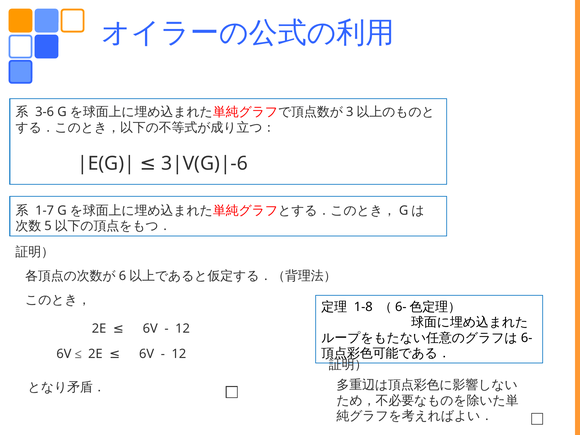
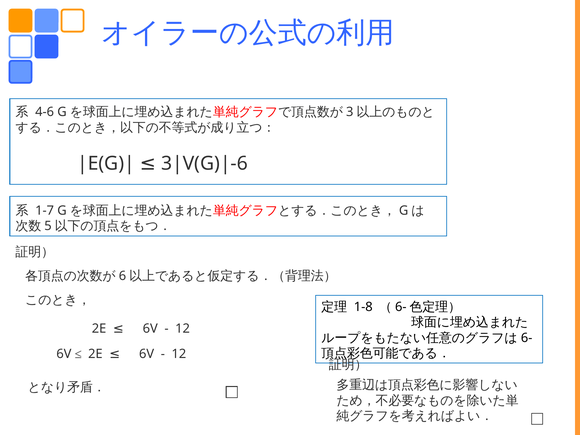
3-6: 3-6 -> 4-6 (45, 112)
